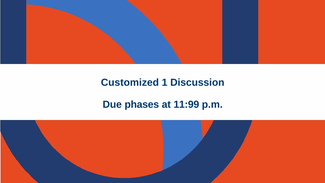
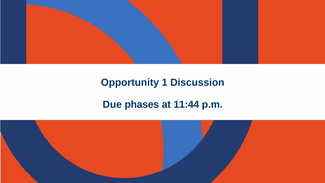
Customized: Customized -> Opportunity (130, 82)
11:99: 11:99 -> 11:44 (186, 104)
